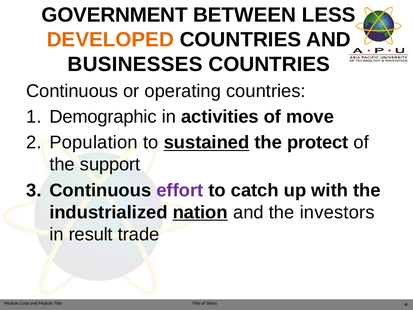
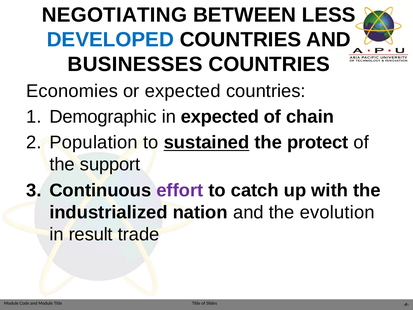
GOVERNMENT: GOVERNMENT -> NEGOTIATING (114, 15)
DEVELOPED colour: orange -> blue (110, 40)
Continuous: Continuous -> Economies (72, 91)
or operating: operating -> expected (183, 91)
in activities: activities -> expected (220, 117)
move: move -> chain (310, 117)
nation underline: present -> none (200, 212)
investors: investors -> evolution (337, 212)
